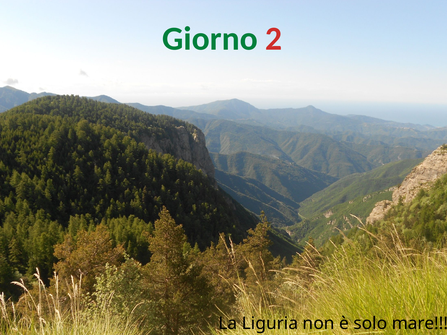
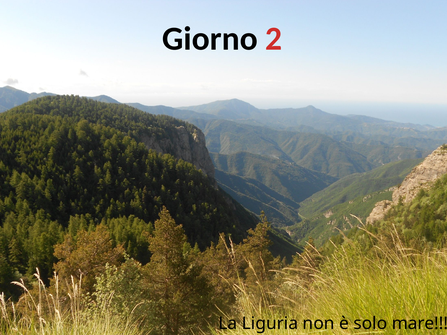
Giorno colour: green -> black (210, 39)
